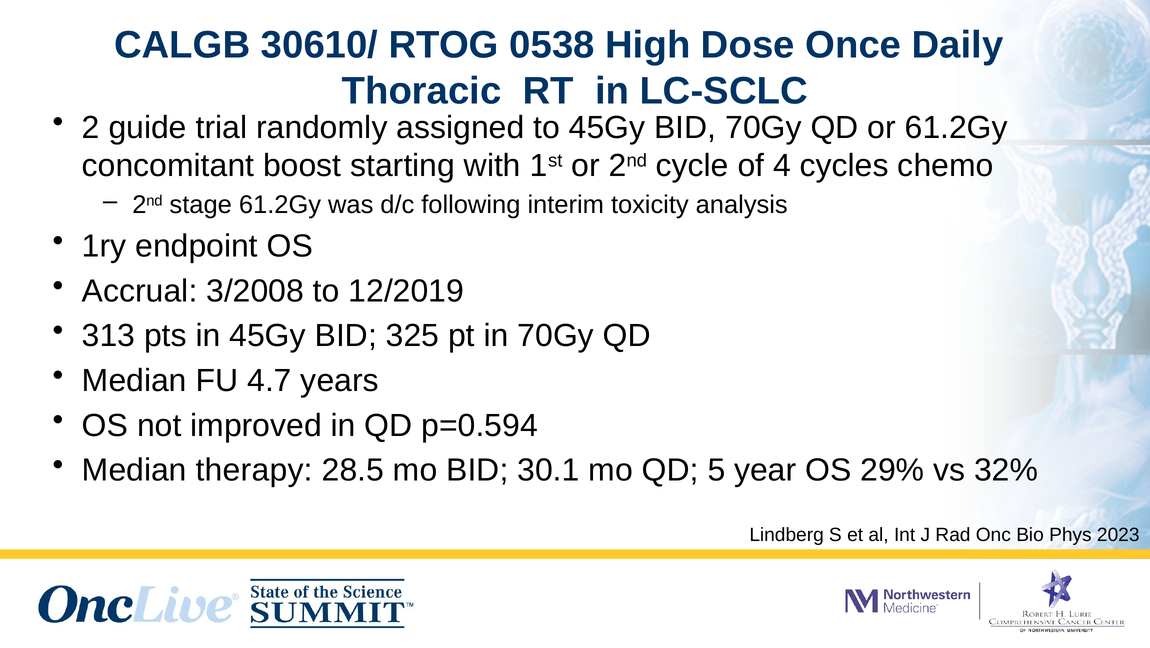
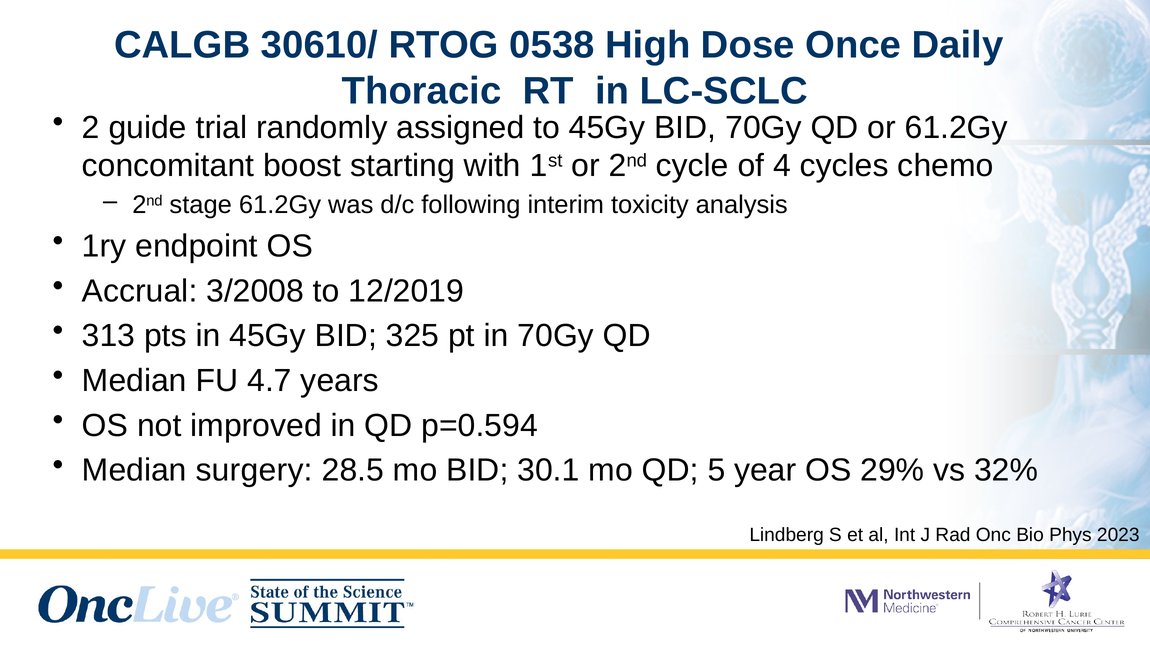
therapy: therapy -> surgery (254, 470)
